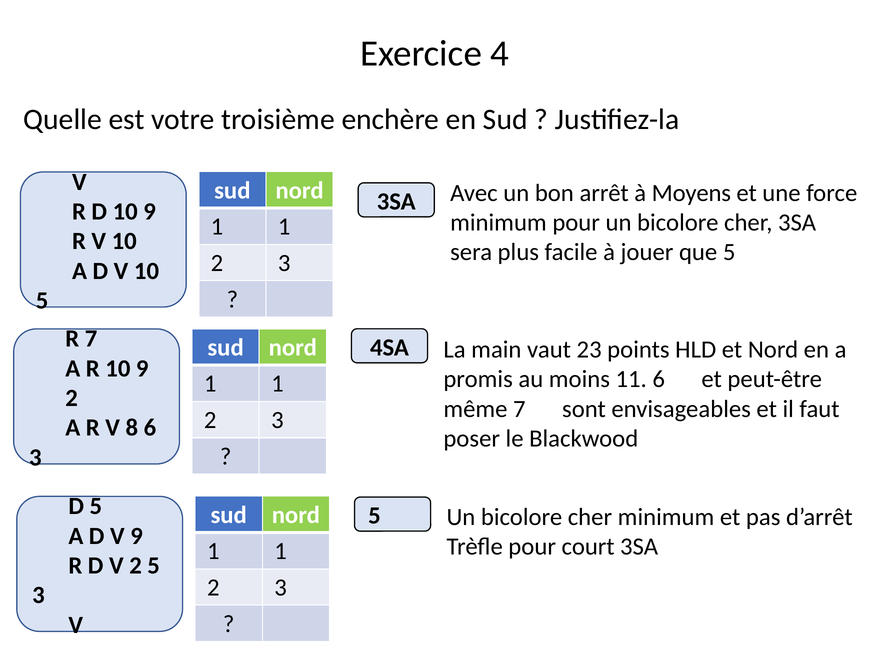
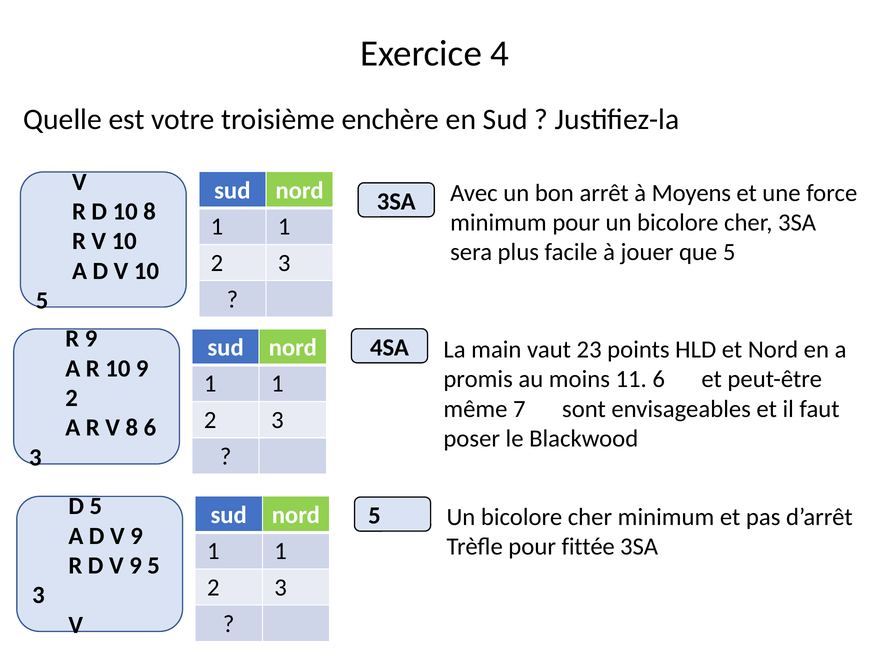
D 10 9: 9 -> 8 (150, 211)
7: 7 -> 9 (91, 339)
court: court -> fittée (588, 546)
2: 2 -> 9 (136, 565)
